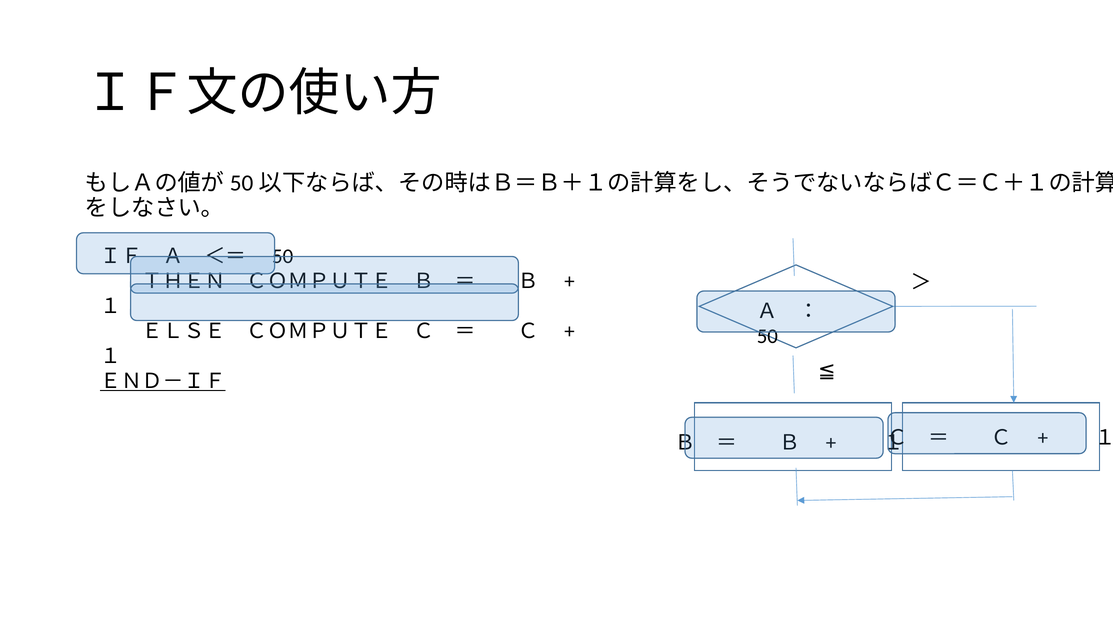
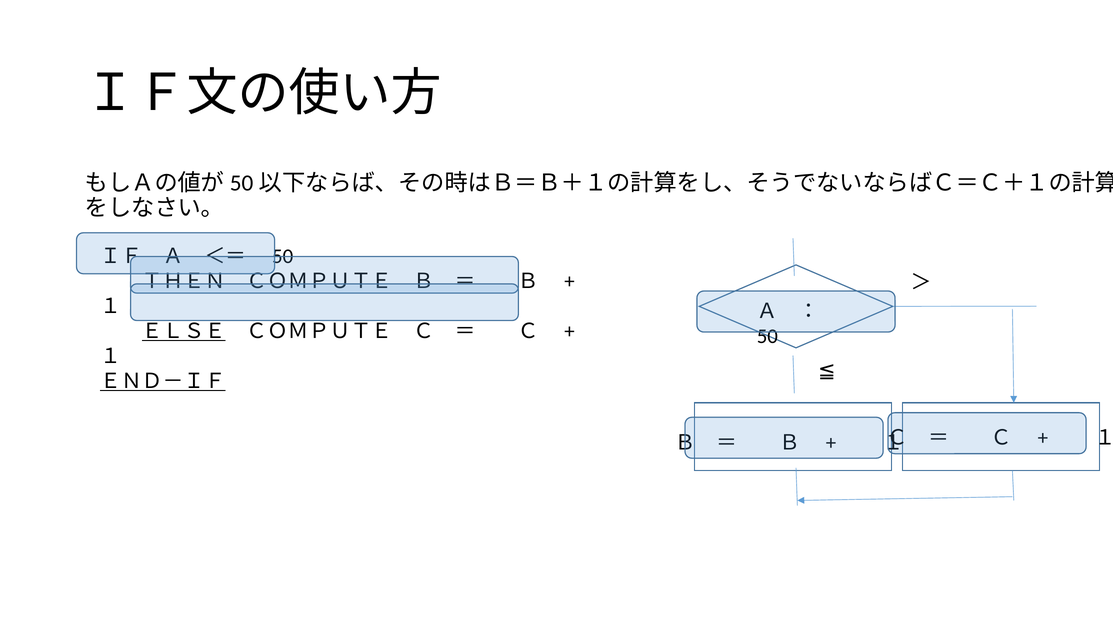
ＥＬＳＥ underline: none -> present (184, 332)
